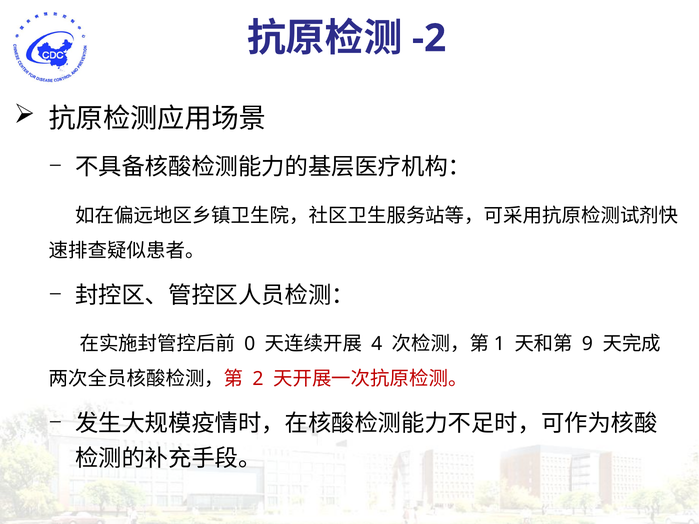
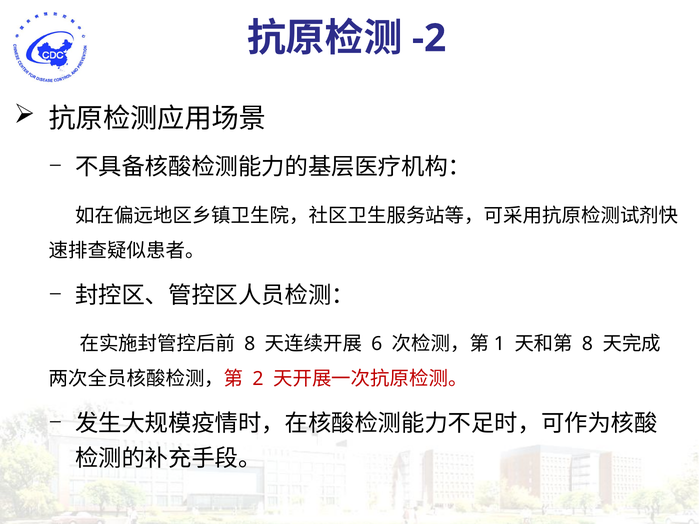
0: 0 -> 8 (250, 344)
4: 4 -> 6 (377, 344)
9: 9 -> 8 (587, 344)
